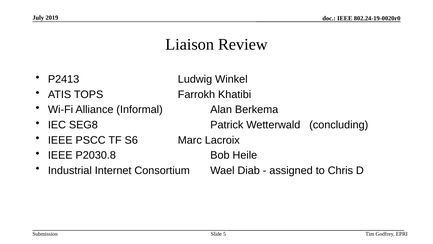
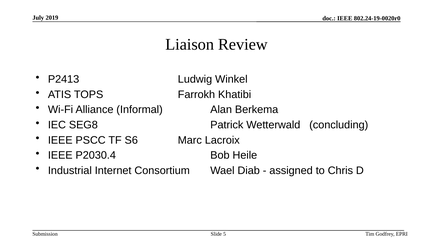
P2030.8: P2030.8 -> P2030.4 (96, 155)
